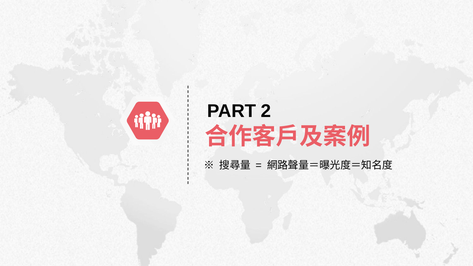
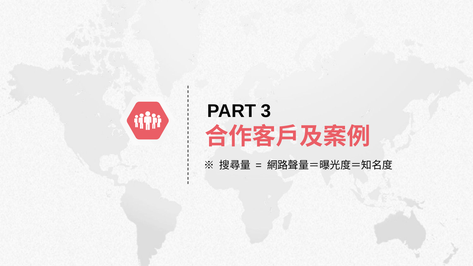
2: 2 -> 3 (266, 111)
